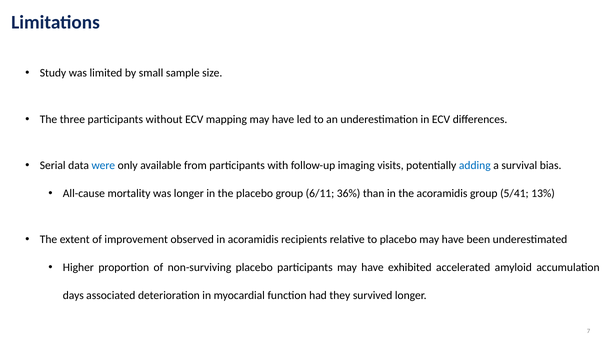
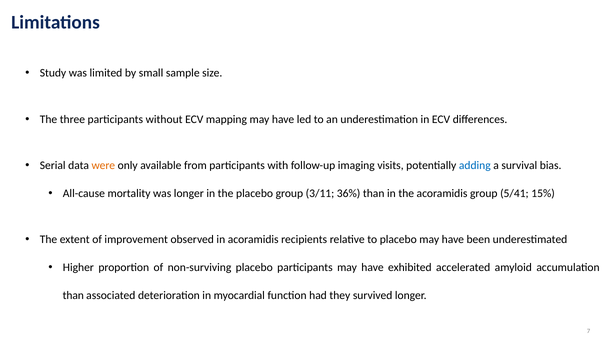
were colour: blue -> orange (103, 165)
6/11: 6/11 -> 3/11 (320, 193)
13%: 13% -> 15% (543, 193)
days: days -> than (73, 295)
